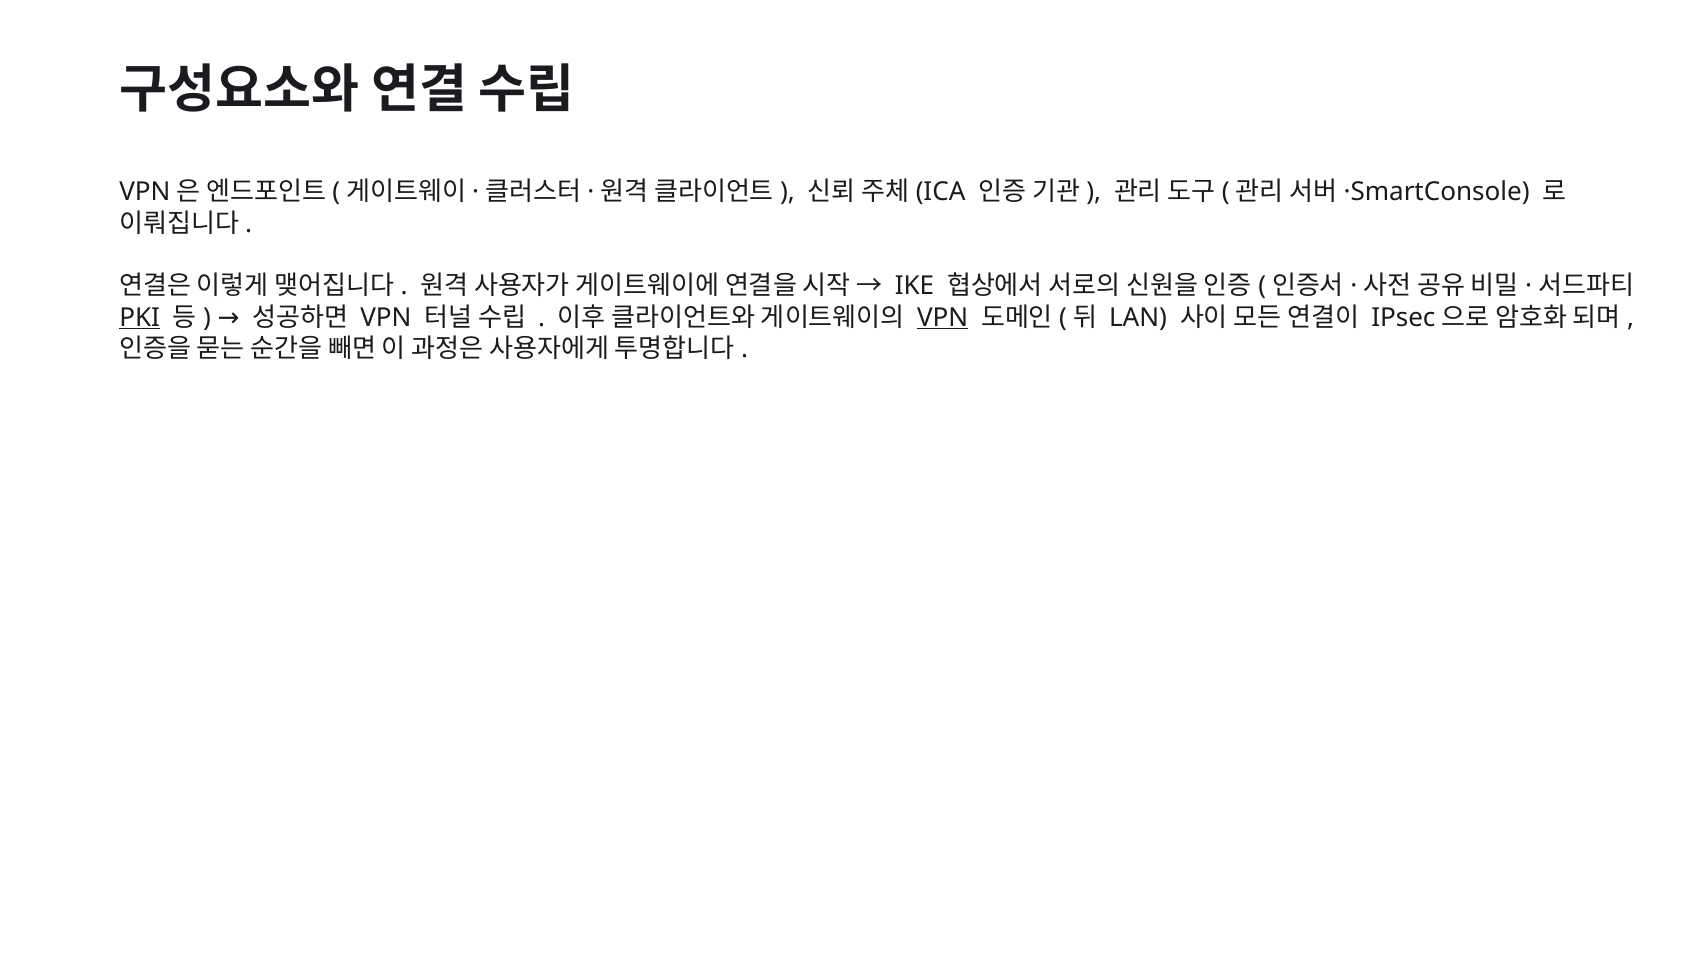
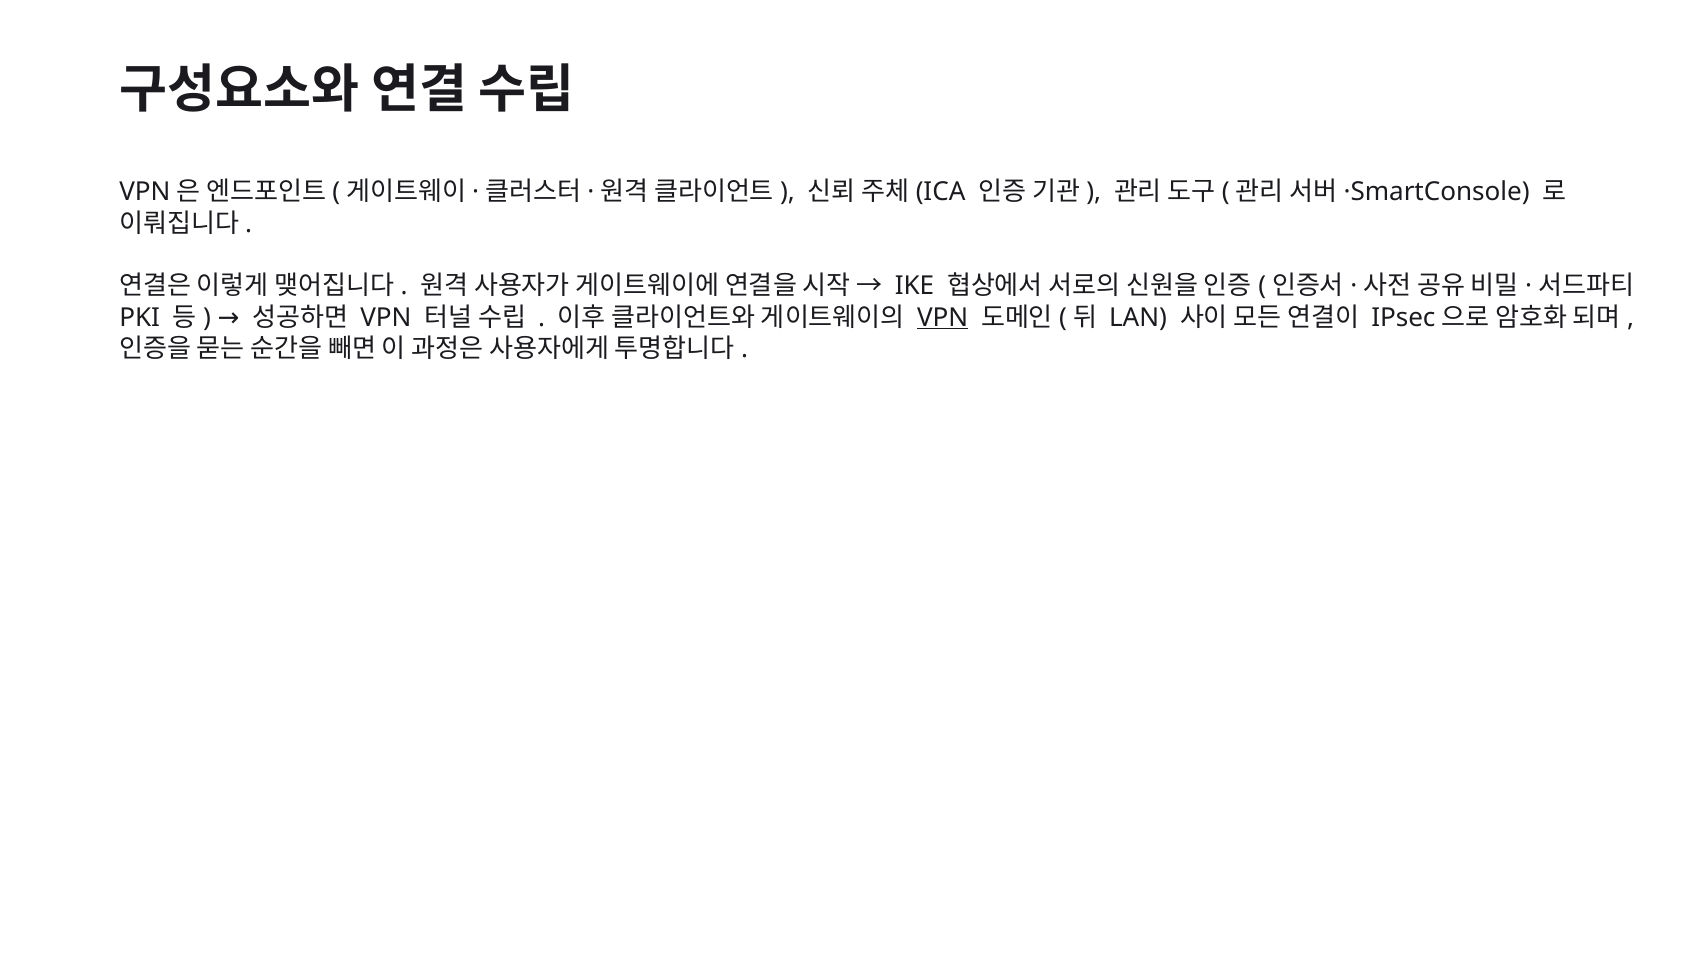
PKI underline: present -> none (140, 317)
